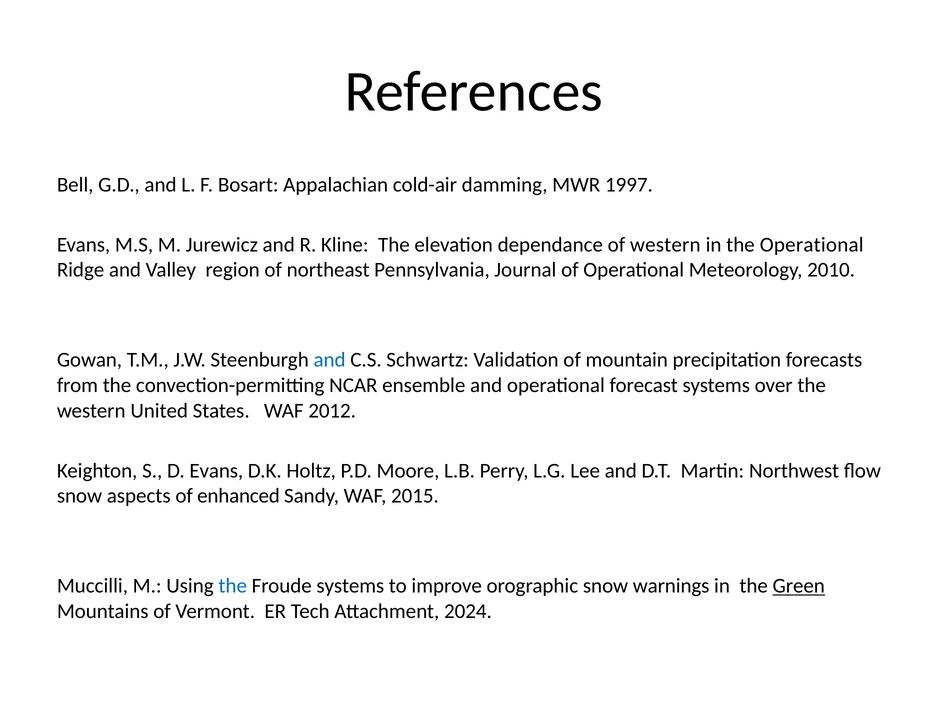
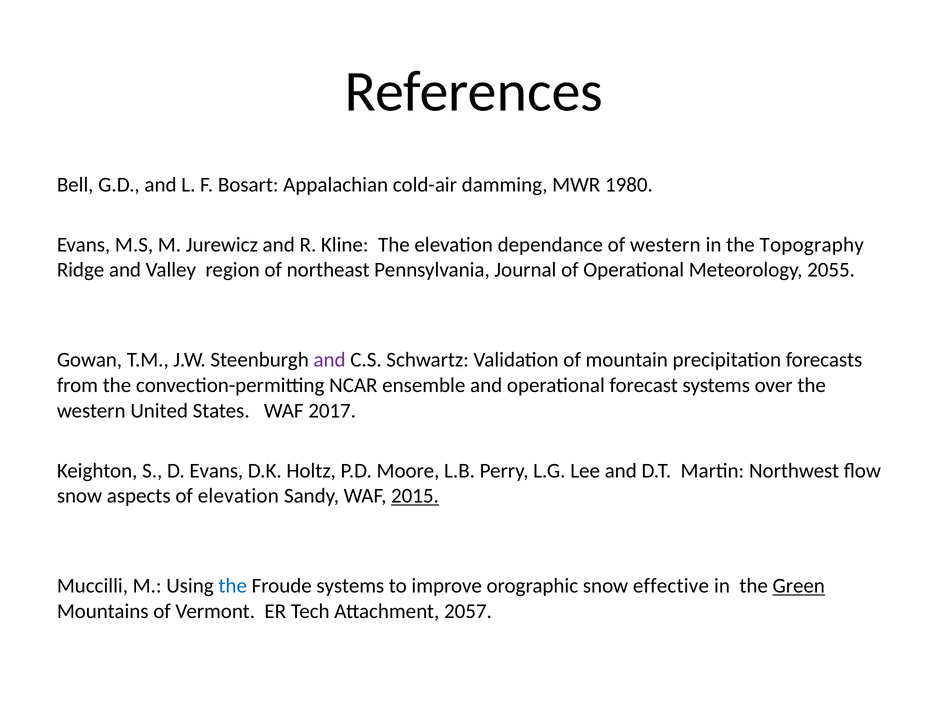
1997: 1997 -> 1980 (629, 185)
the Operational: Operational -> Topography (812, 245)
2010: 2010 -> 2055 (831, 270)
and colour: blue -> purple (330, 360)
2012: 2012 -> 2017 (332, 411)
of enhanced: enhanced -> elevation (238, 496)
2015 underline: none -> present (415, 496)
warnings: warnings -> effective (671, 586)
2024: 2024 -> 2057 (468, 611)
